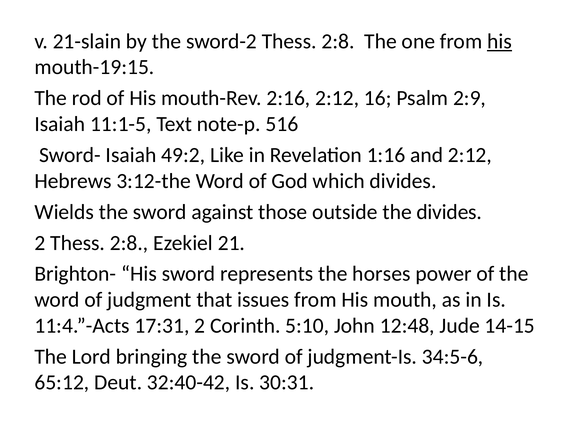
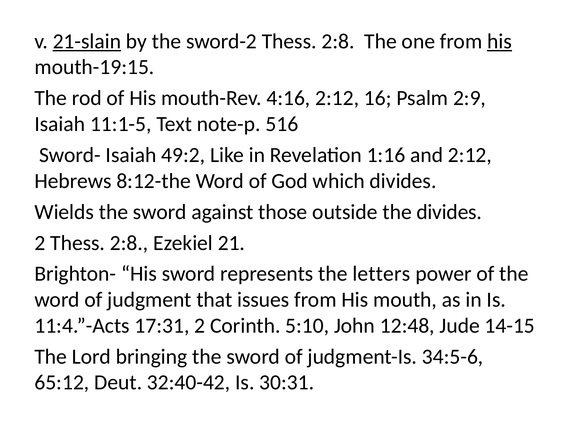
21-slain underline: none -> present (87, 41)
2:16: 2:16 -> 4:16 (288, 98)
3:12-the: 3:12-the -> 8:12-the (154, 181)
horses: horses -> letters (381, 274)
